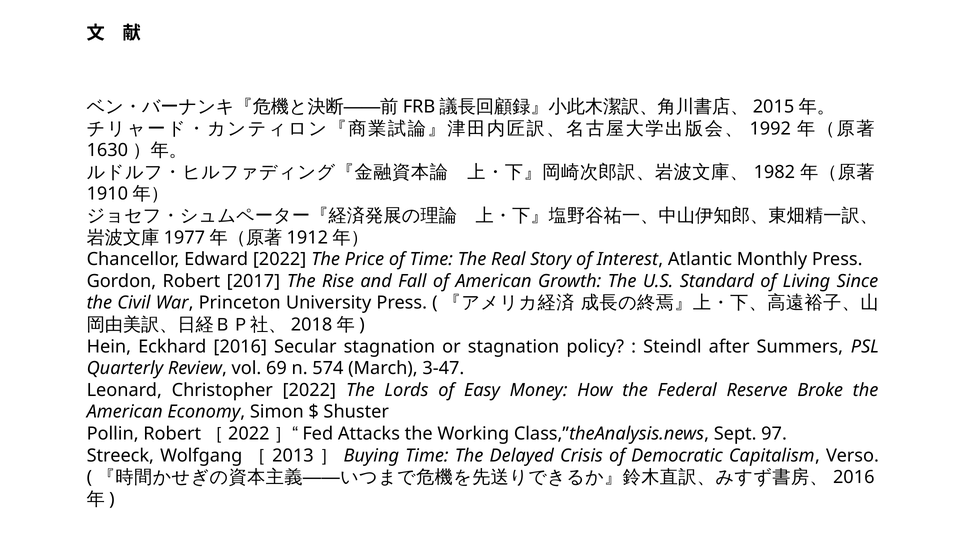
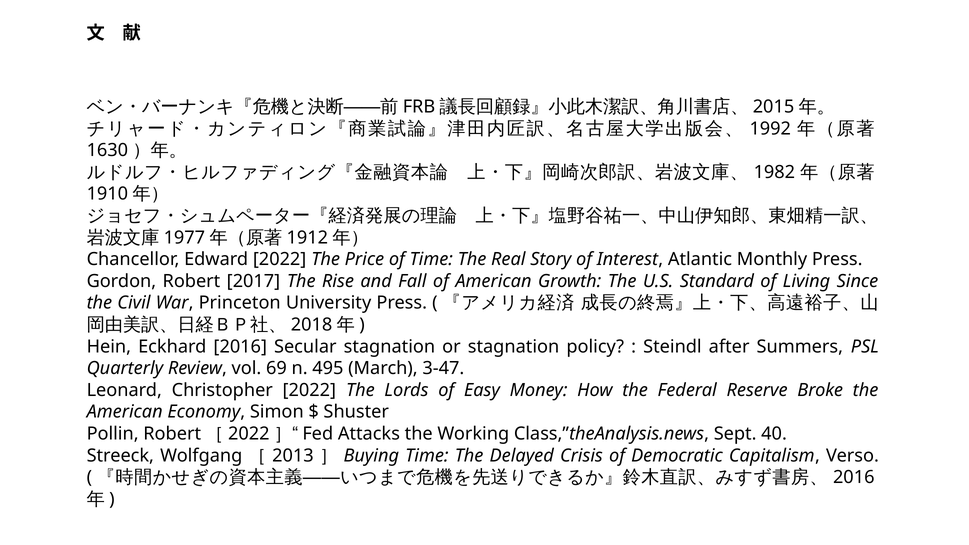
574: 574 -> 495 (328, 368)
97: 97 -> 40 (774, 434)
